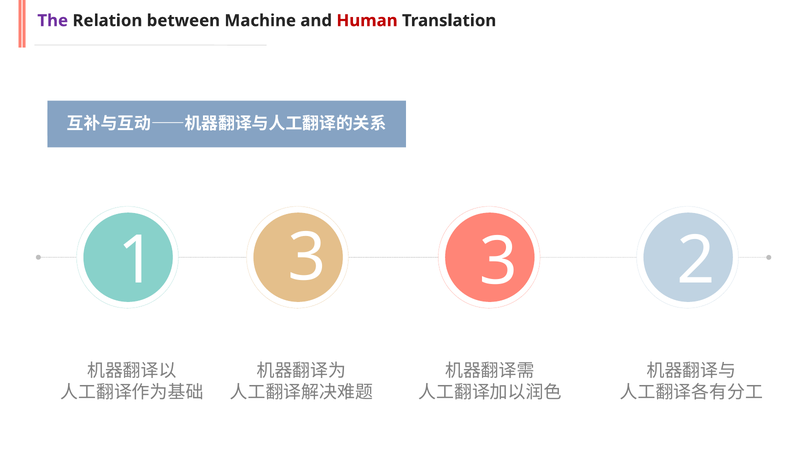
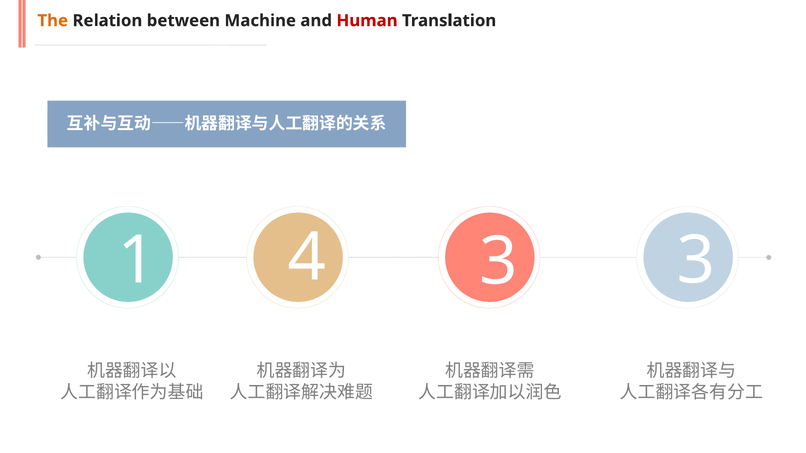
The colour: purple -> orange (53, 21)
1 3: 3 -> 4 (307, 258)
3 2: 2 -> 3 (696, 261)
